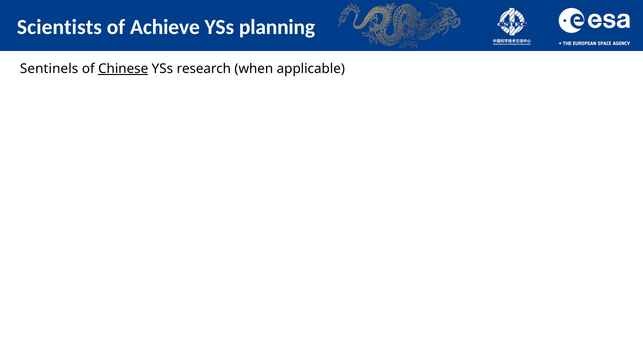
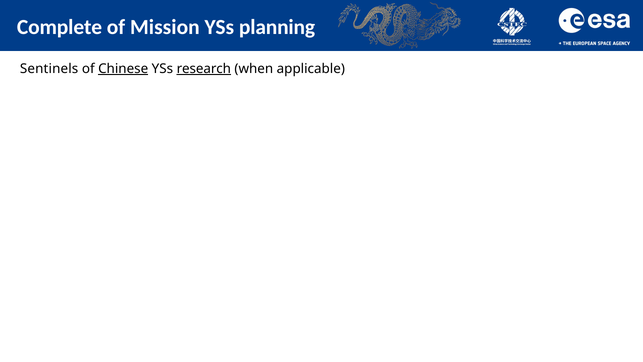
Scientists: Scientists -> Complete (60, 27)
Achieve: Achieve -> Mission (165, 27)
research underline: none -> present (204, 69)
